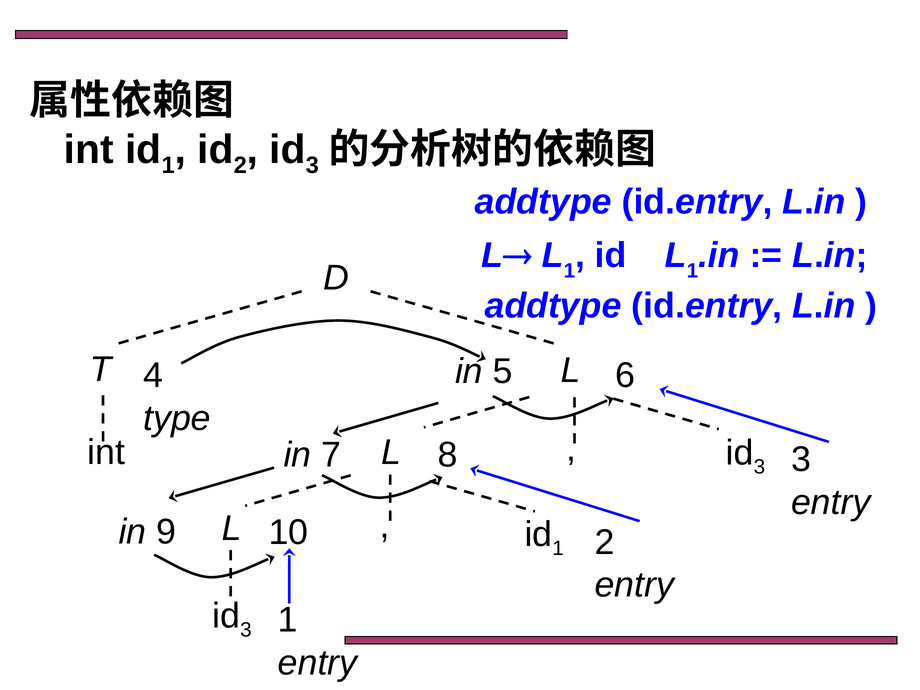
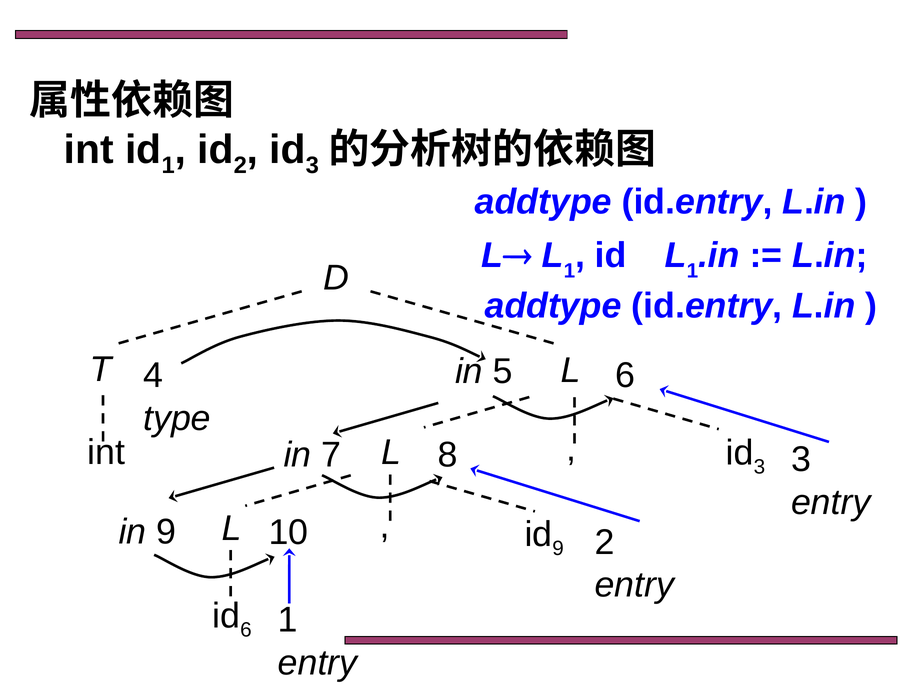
L id 1: 1 -> 9 (558, 548)
3: 3 -> 6 (246, 630)
